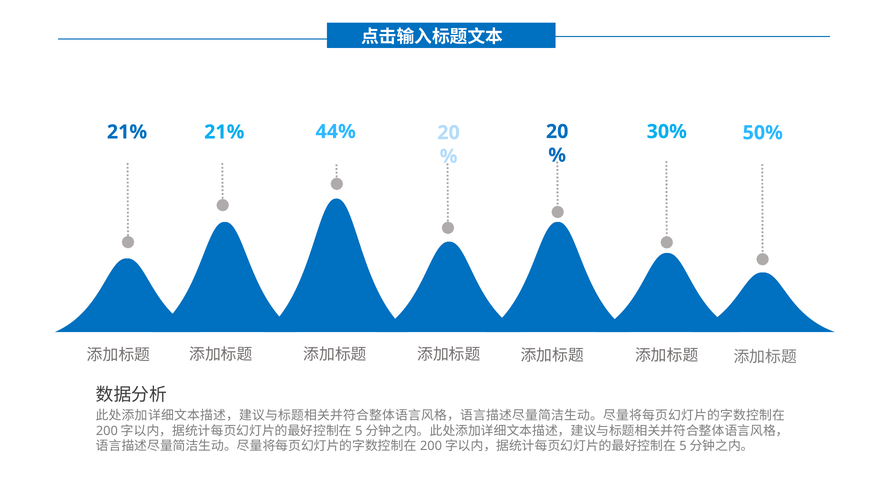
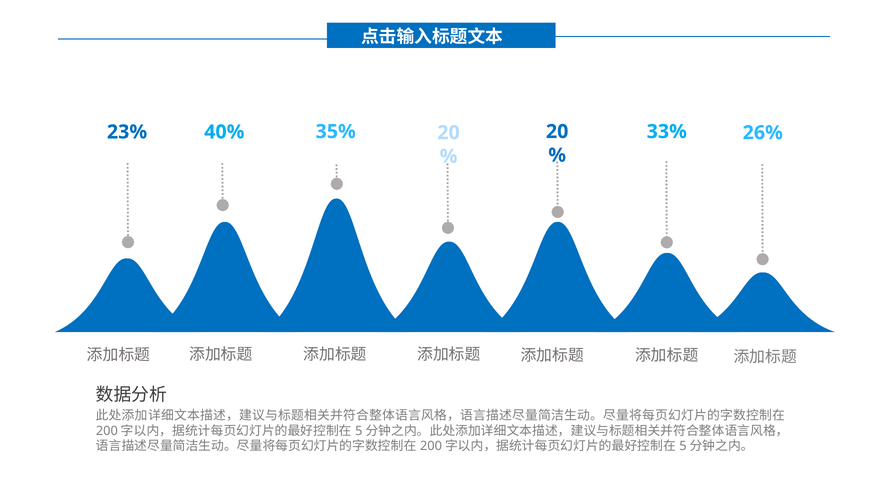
44%: 44% -> 35% (336, 132)
30%: 30% -> 33% (667, 132)
21%: 21% -> 23% (127, 132)
21%: 21% -> 40% (224, 132)
50%: 50% -> 26% (763, 133)
